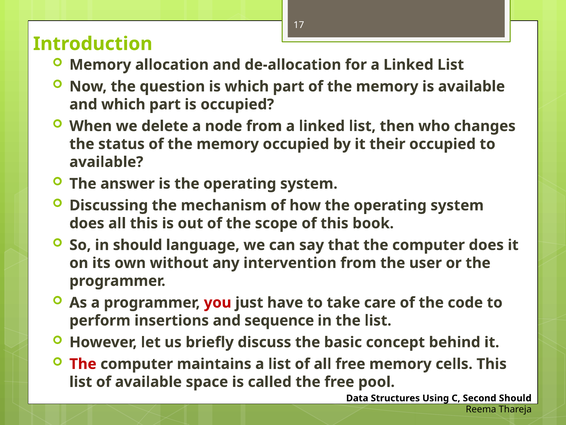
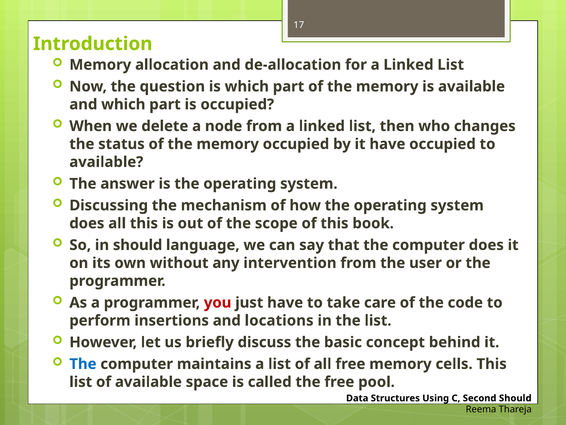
it their: their -> have (387, 144)
sequence: sequence -> locations (279, 320)
The colour: red -> blue (83, 364)
